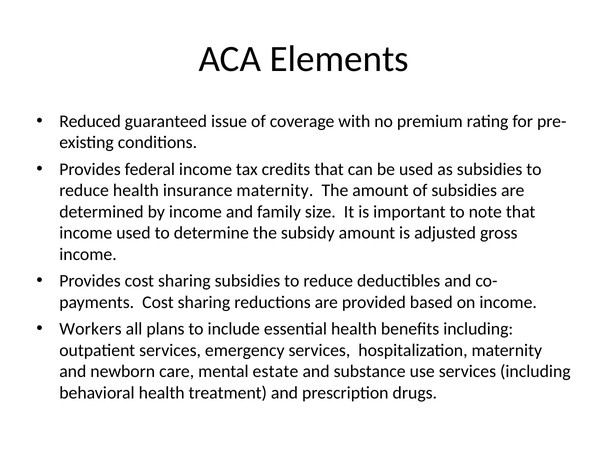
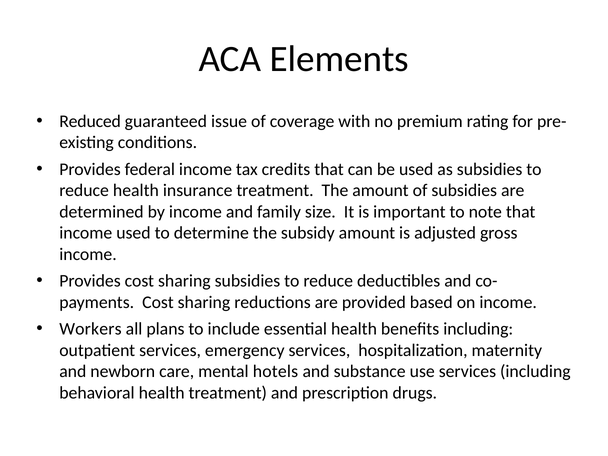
insurance maternity: maternity -> treatment (275, 191)
estate: estate -> hotels (275, 372)
